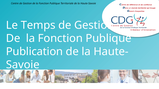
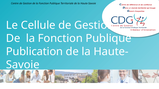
Temps: Temps -> Cellule (38, 25)
